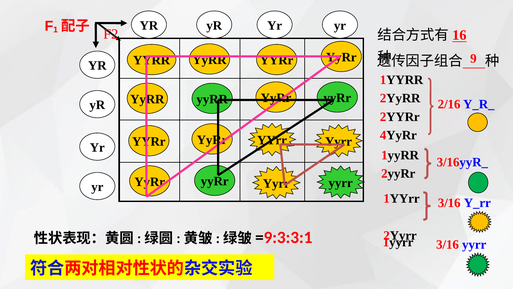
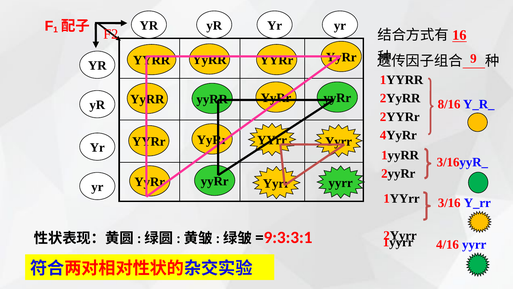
2/16: 2/16 -> 8/16 (449, 104)
3/16: 3/16 -> 4/16 (448, 244)
